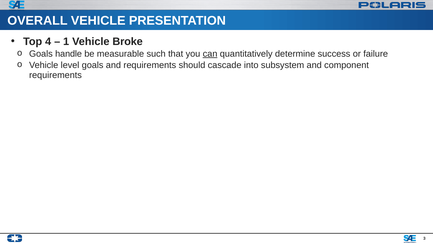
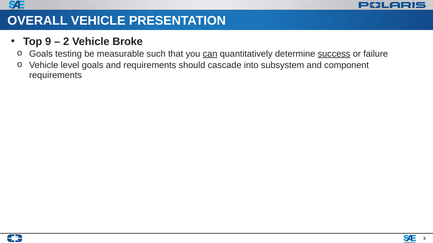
4: 4 -> 9 (48, 42)
1: 1 -> 2 (66, 42)
handle: handle -> testing (69, 54)
success underline: none -> present (334, 54)
